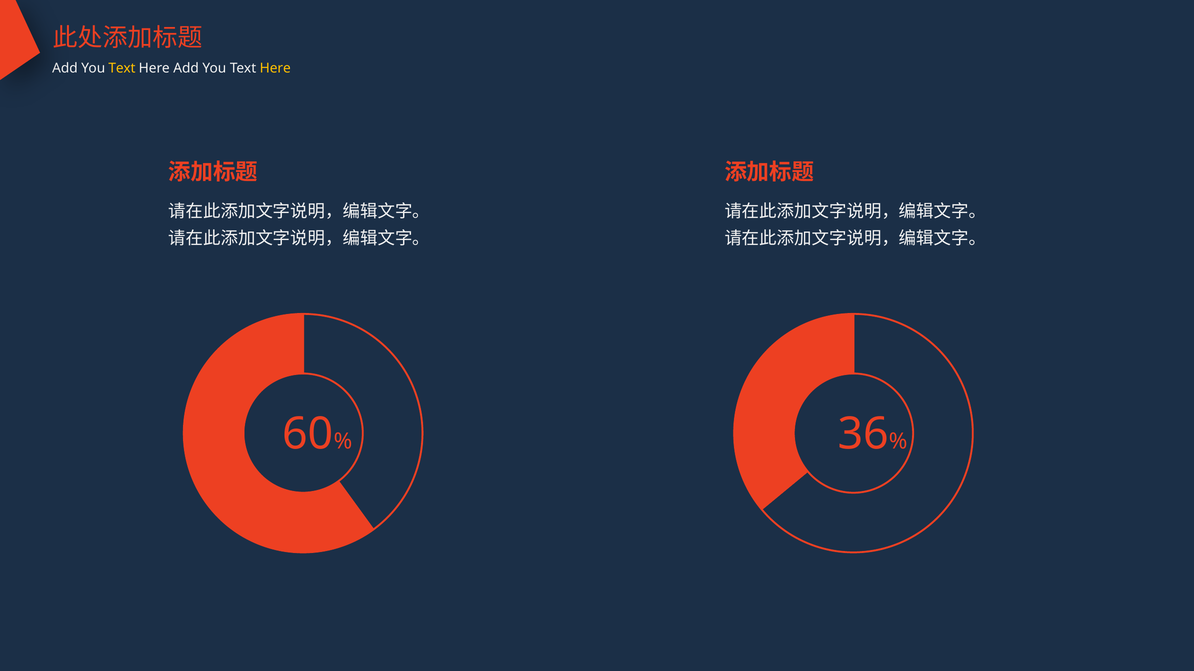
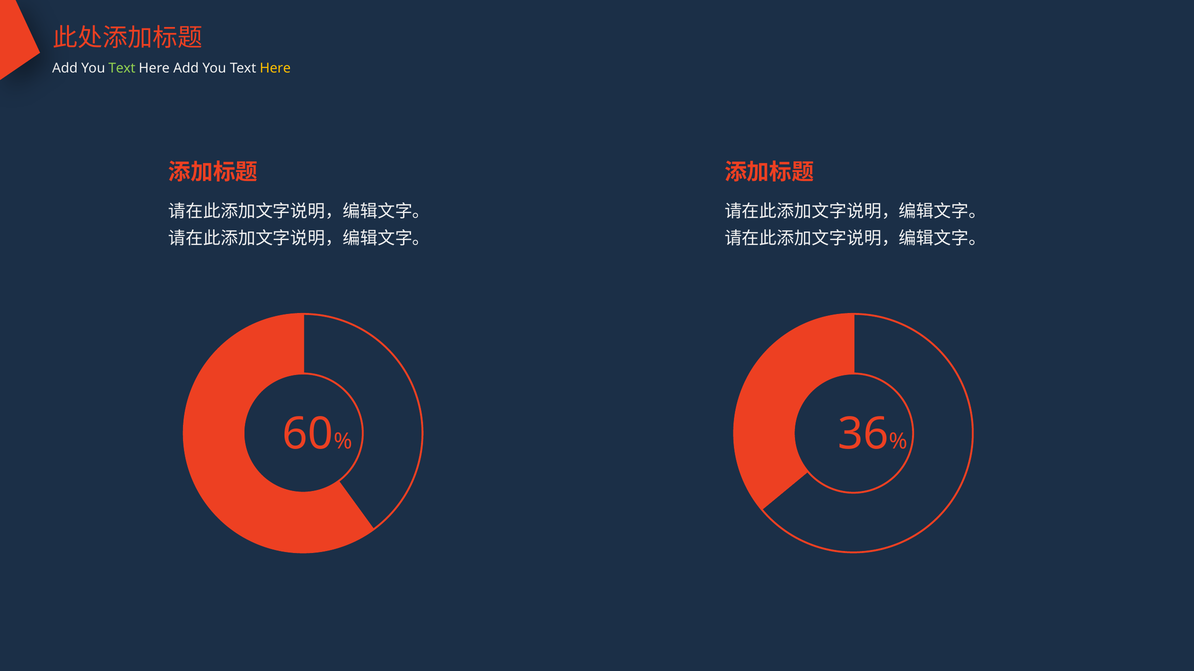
Text colour: yellow -> light green (122, 68)
